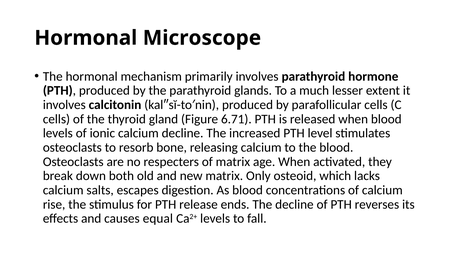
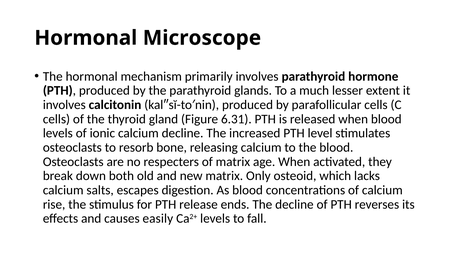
6.71: 6.71 -> 6.31 (236, 119)
equal: equal -> easily (158, 218)
